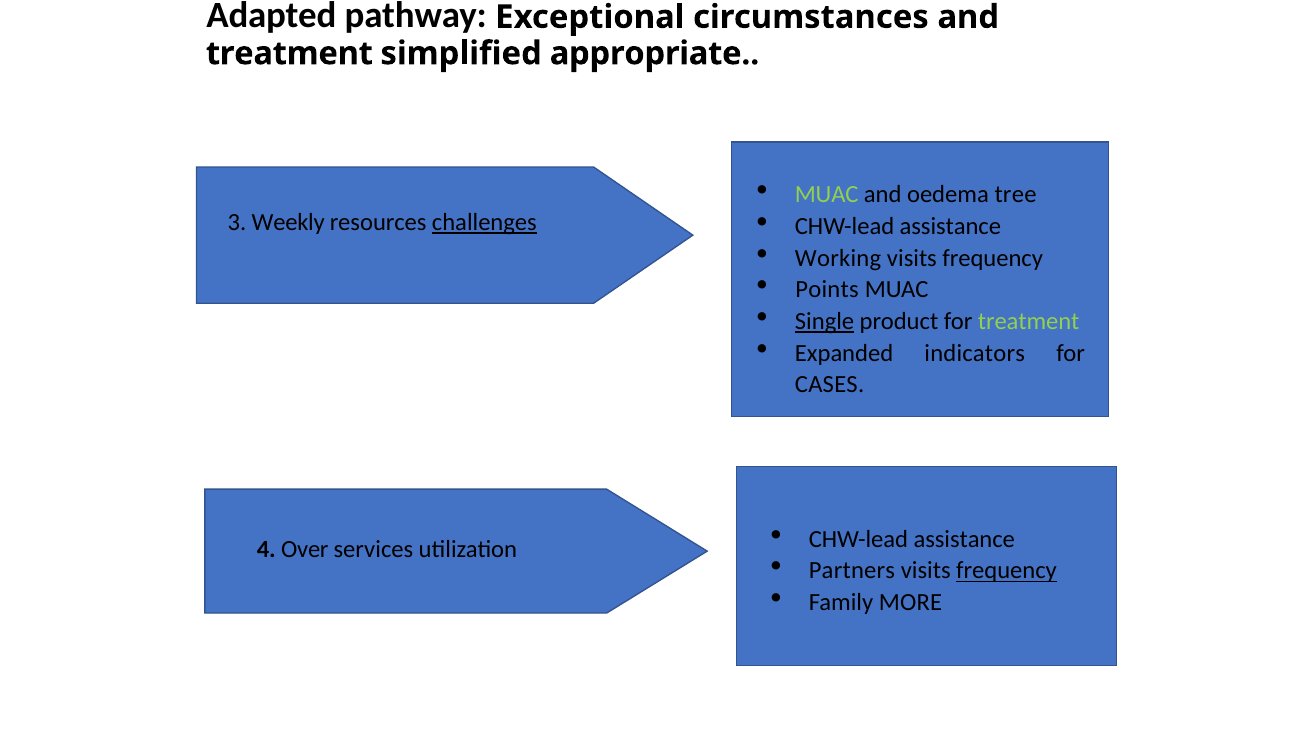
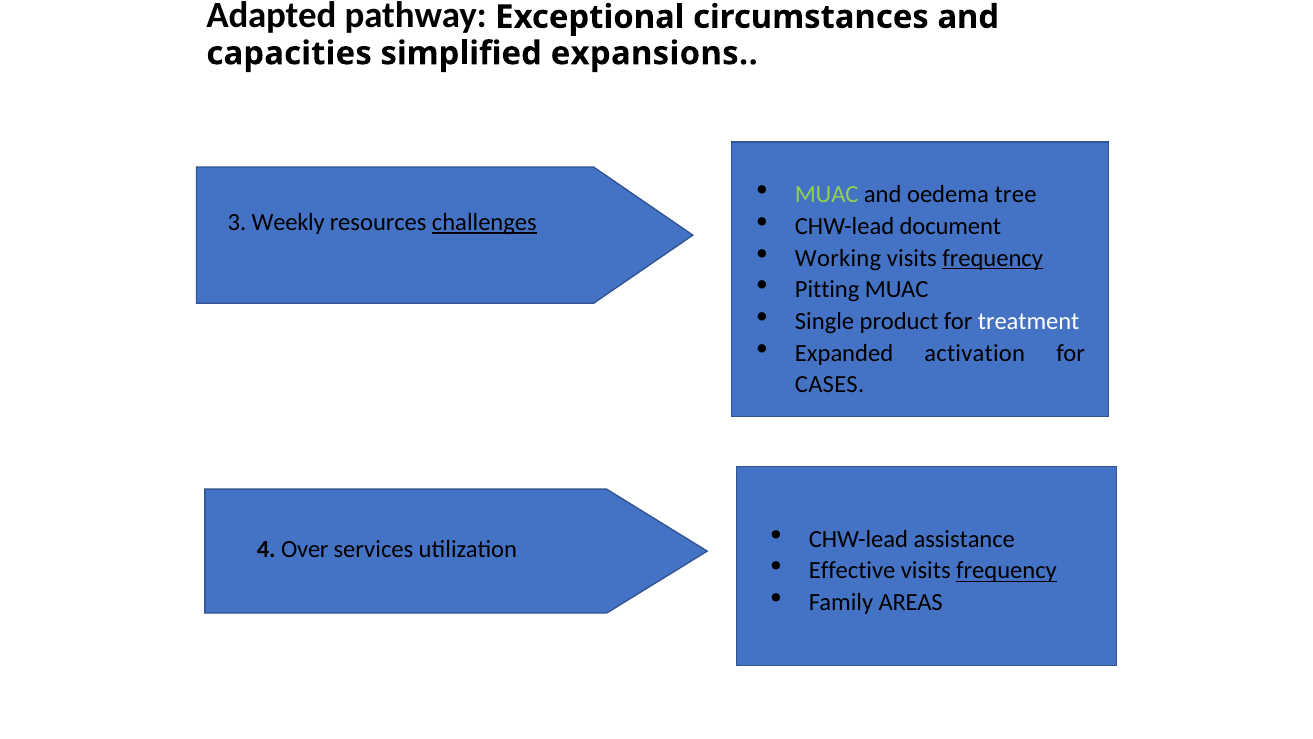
treatment: treatment -> capacities (289, 53)
appropriate: appropriate -> expansions (654, 53)
assistance: assistance -> document (950, 226)
frequency underline: none -> present (993, 258)
Points: Points -> Pitting (827, 290)
Single underline: present -> none (825, 321)
treatment colour: light green -> white (1029, 321)
indicators: indicators -> activation (975, 353)
Partners: Partners -> Effective (852, 570)
MORE: MORE -> AREAS (911, 602)
